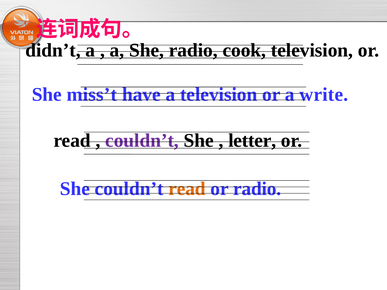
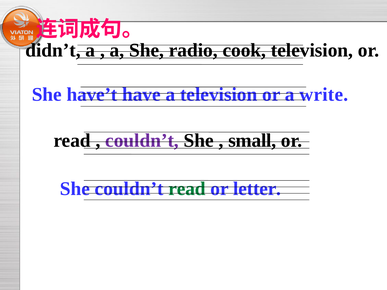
miss’t: miss’t -> have’t (92, 95)
letter: letter -> small (252, 141)
read colour: orange -> green (187, 189)
or radio: radio -> letter (257, 189)
